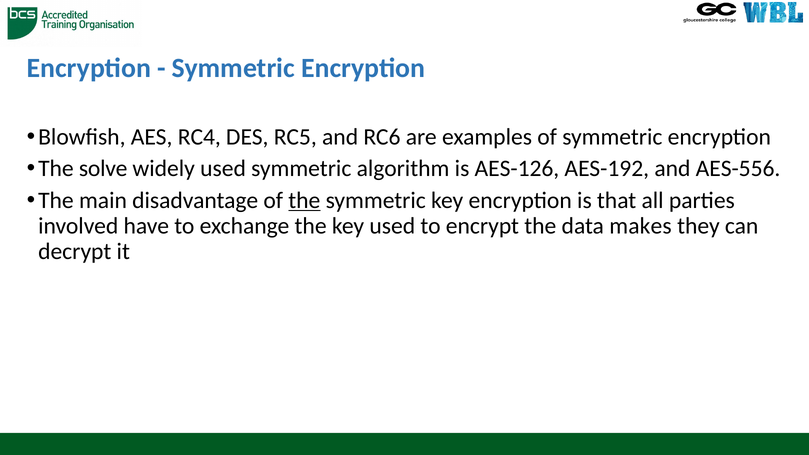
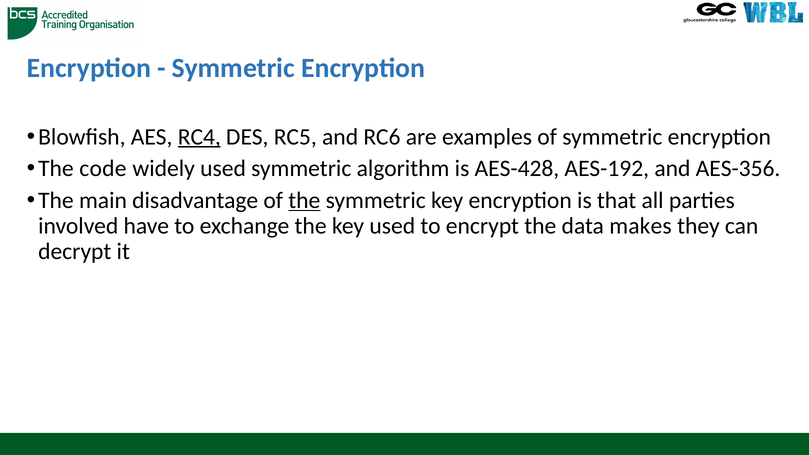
RC4 underline: none -> present (199, 137)
solve: solve -> code (103, 169)
AES-126: AES-126 -> AES-428 (517, 169)
AES-556: AES-556 -> AES-356 (738, 169)
